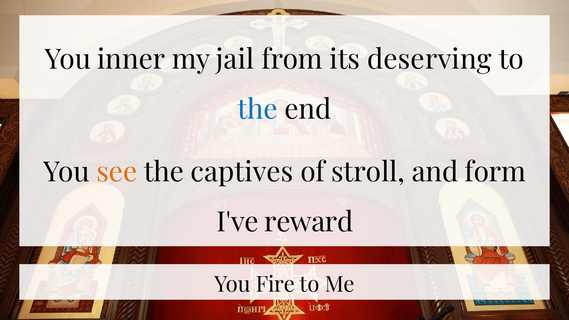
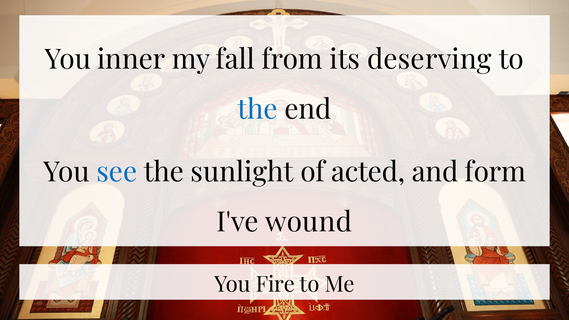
jail: jail -> fall (235, 60)
see colour: orange -> blue (117, 172)
captives: captives -> sunlight (242, 172)
stroll: stroll -> acted (368, 172)
reward: reward -> wound (308, 223)
